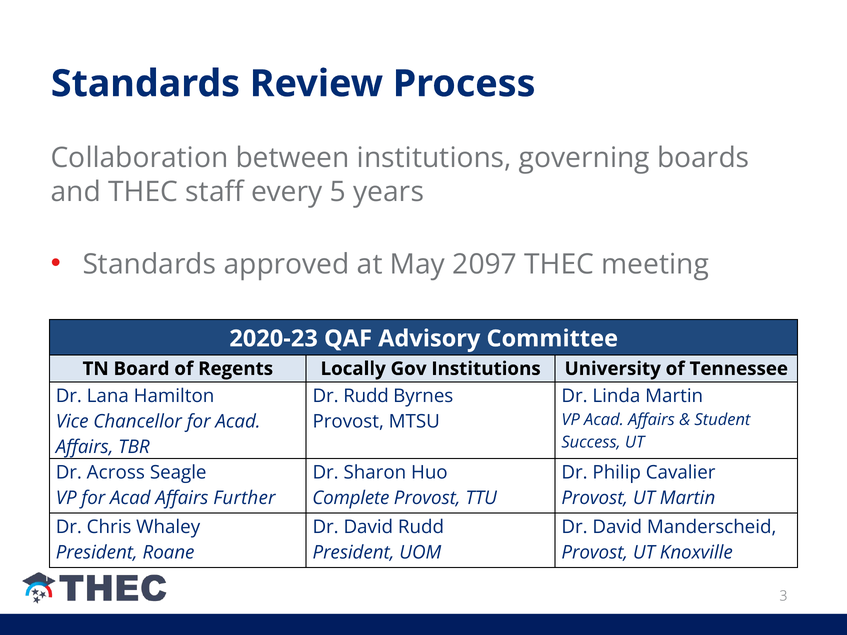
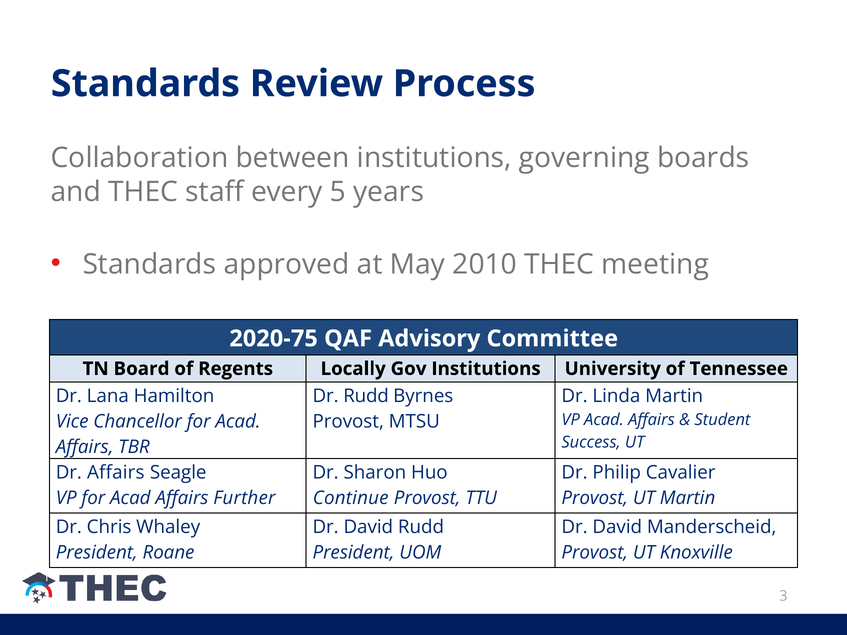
2097: 2097 -> 2010 (485, 264)
2020-23: 2020-23 -> 2020-75 (274, 339)
Dr Across: Across -> Affairs (116, 473)
Complete: Complete -> Continue (351, 498)
